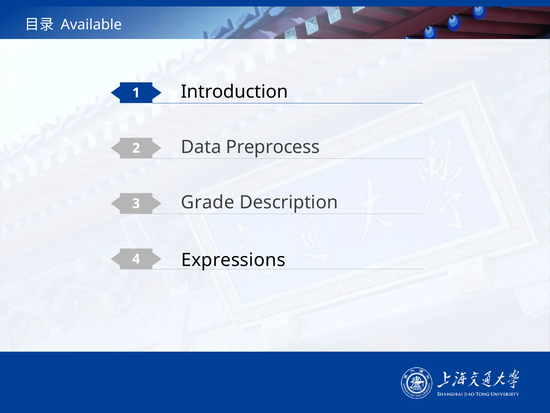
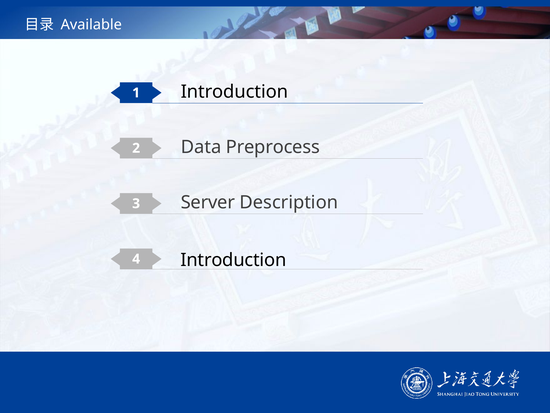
Grade: Grade -> Server (208, 202)
4 Expressions: Expressions -> Introduction (233, 260)
